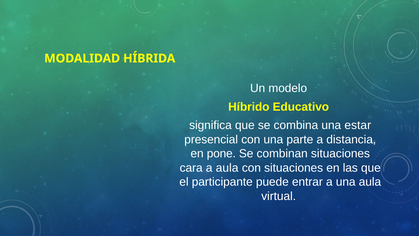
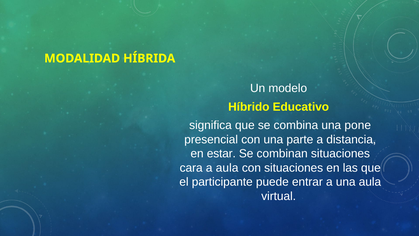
estar: estar -> pone (358, 125)
pone: pone -> estar (221, 153)
